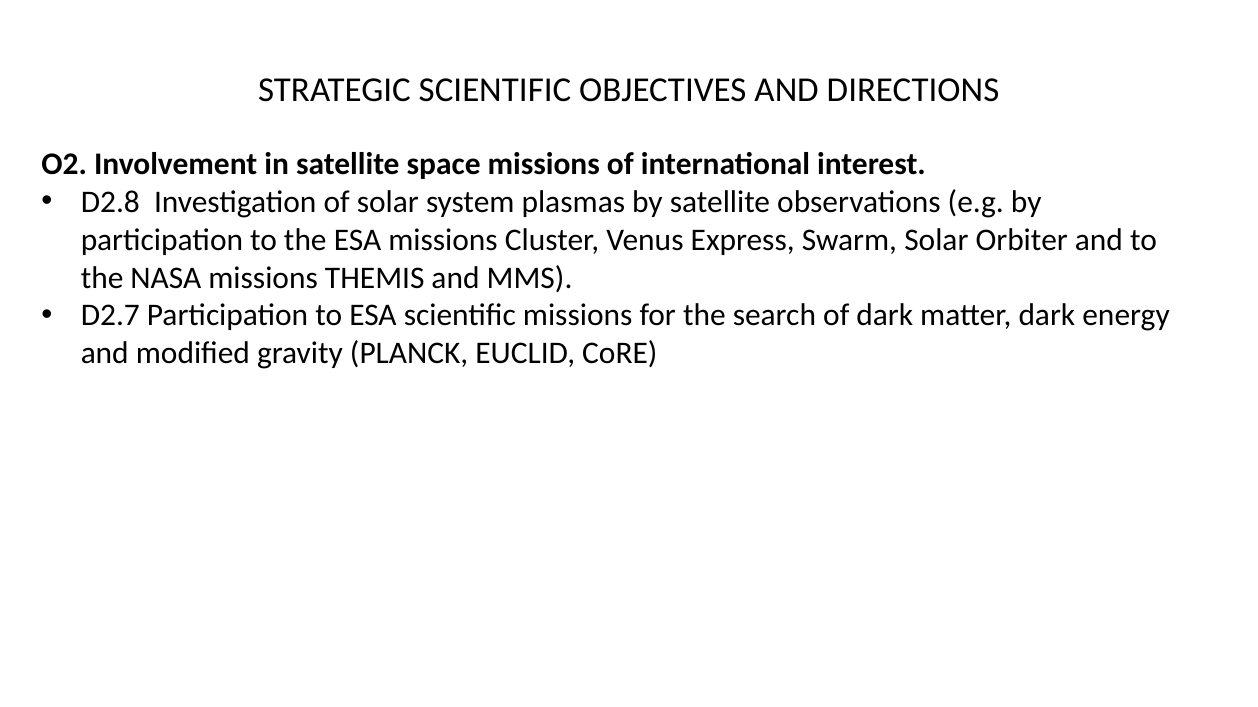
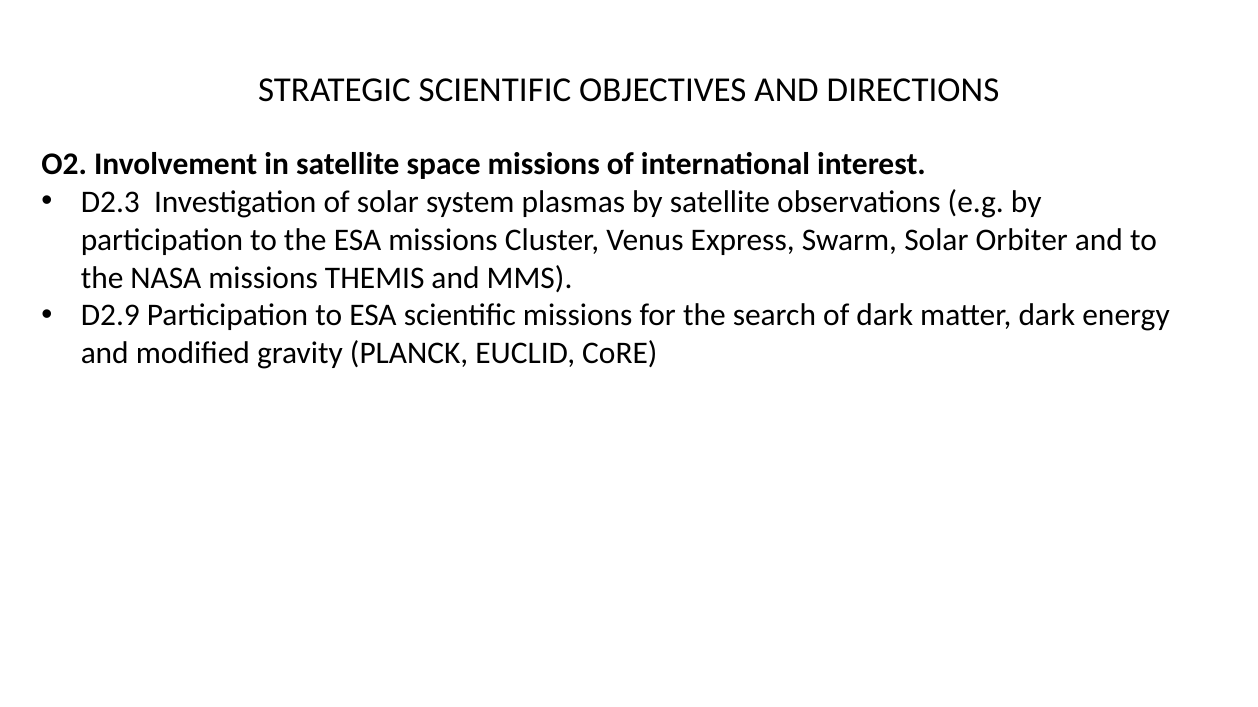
D2.8: D2.8 -> D2.3 (110, 202)
D2.7: D2.7 -> D2.9 (110, 316)
